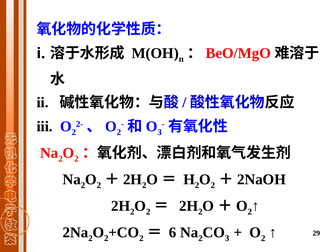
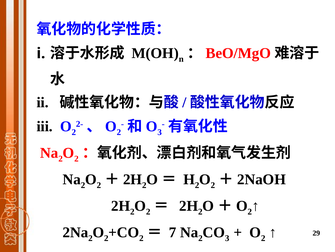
6: 6 -> 7 (173, 232)
